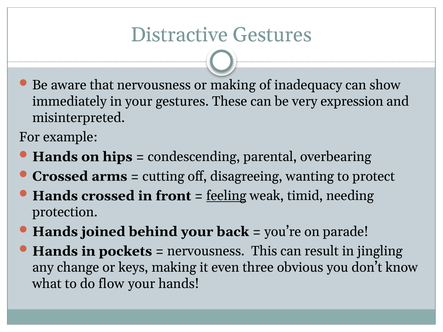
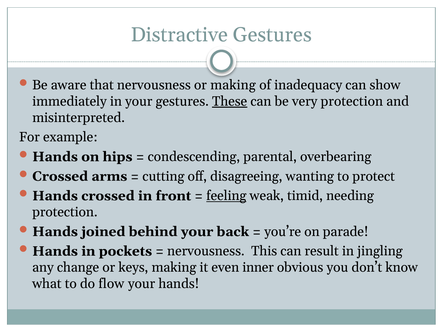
These underline: none -> present (230, 101)
very expression: expression -> protection (352, 101)
three: three -> inner (258, 268)
